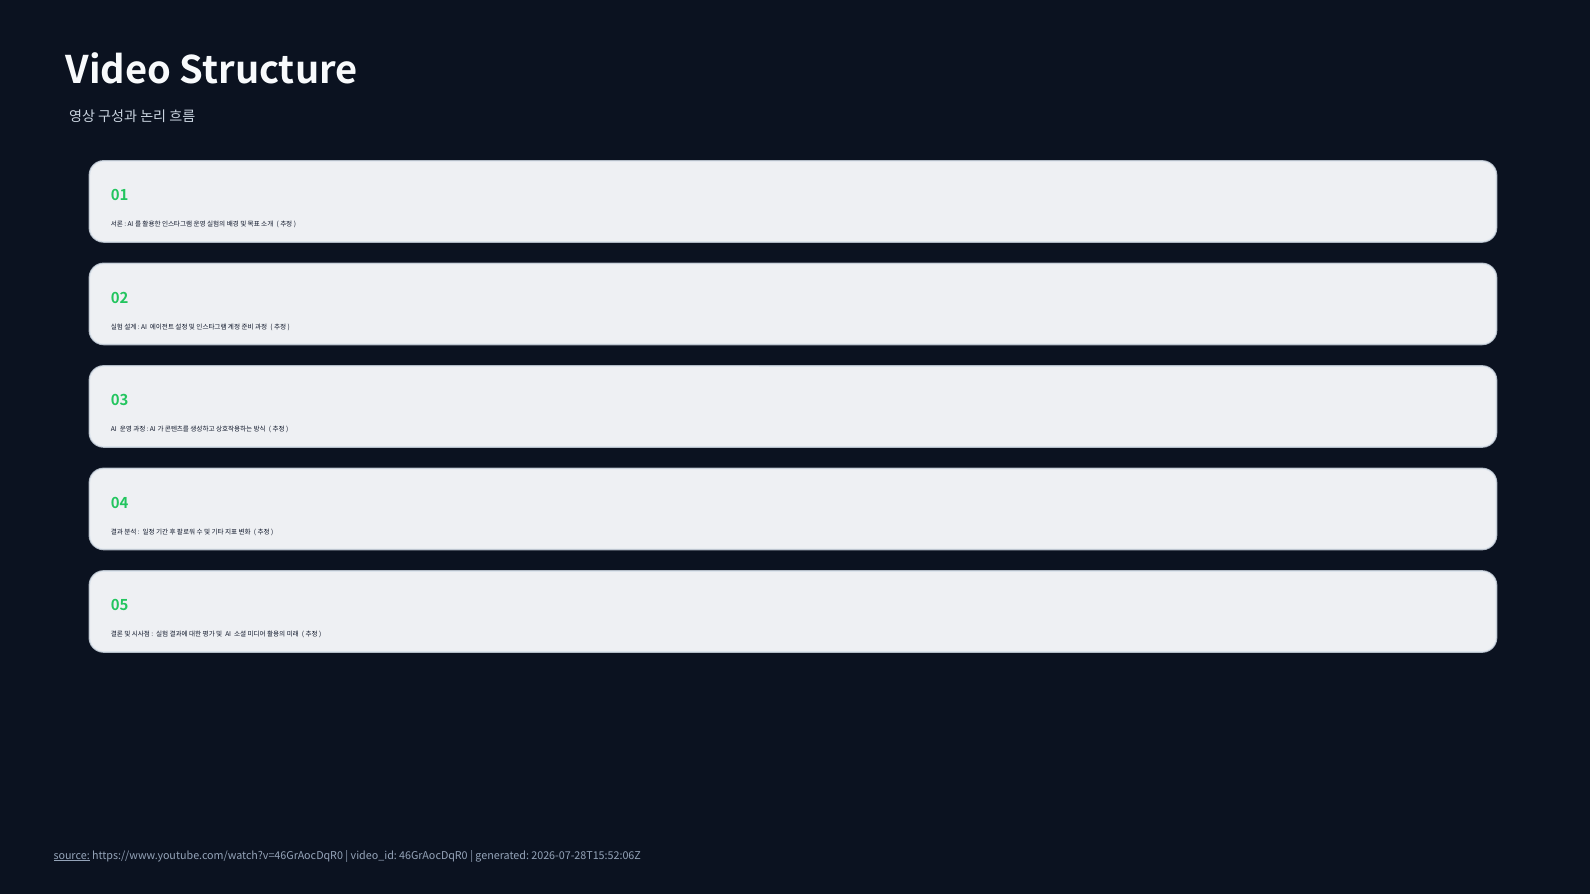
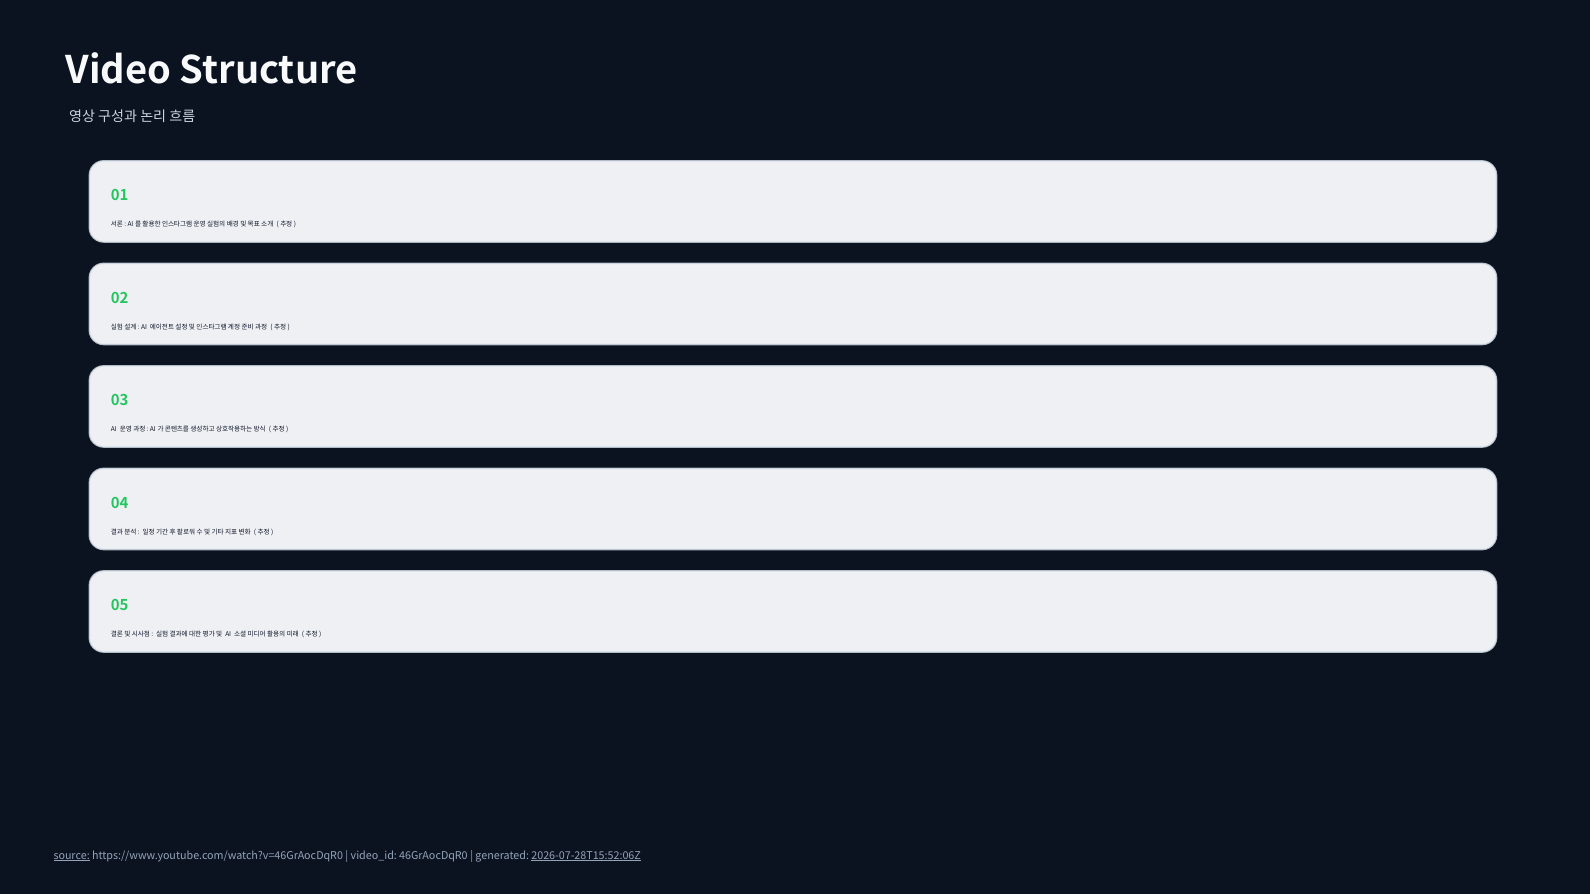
2026-07-28T15:52:06Z underline: none -> present (586, 856)
